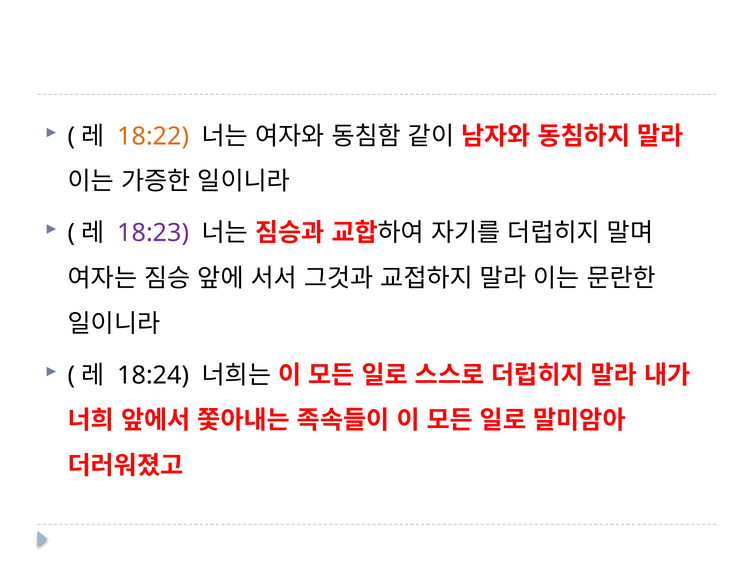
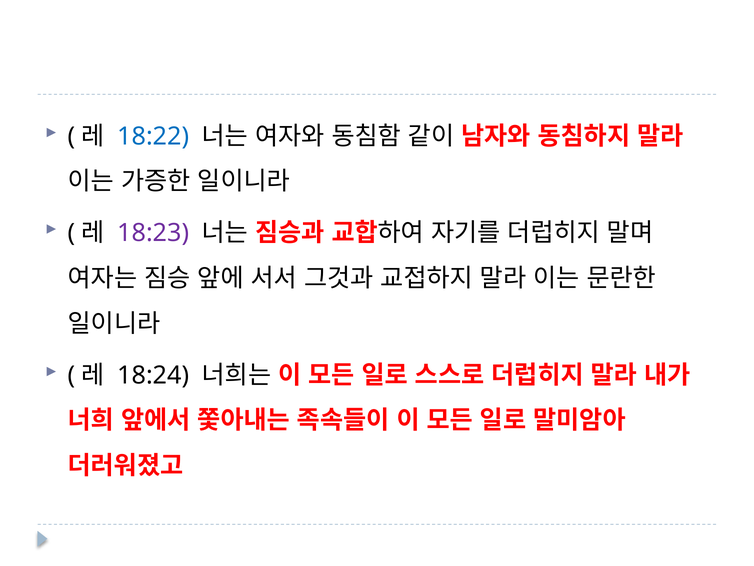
18:22 colour: orange -> blue (153, 136)
